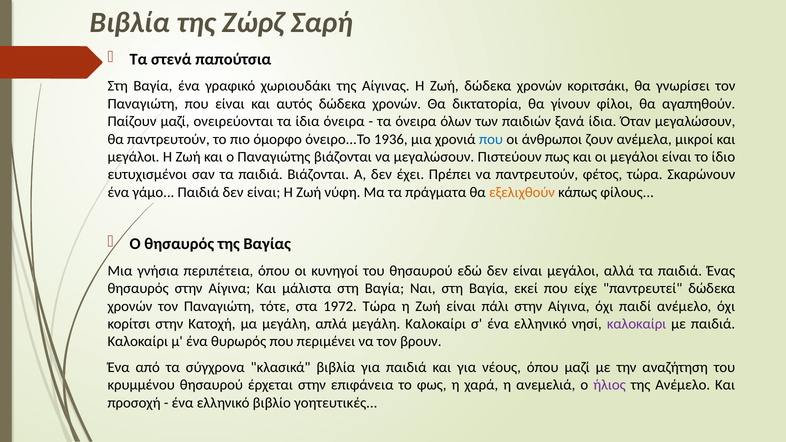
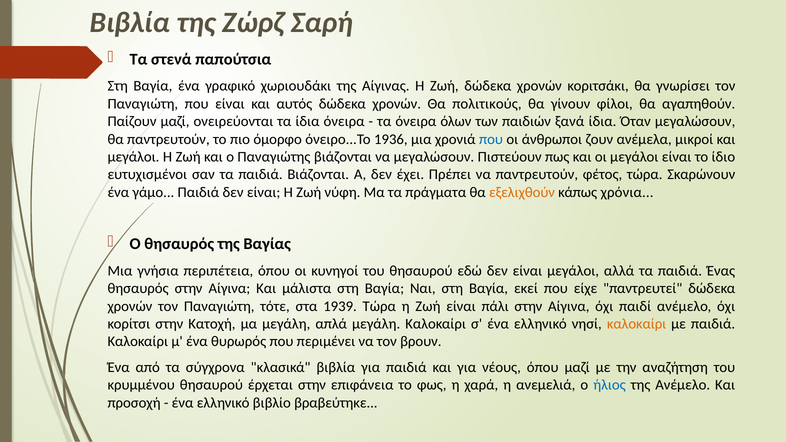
δικτατορία: δικτατορία -> πολιτικούς (487, 104)
φίλους: φίλους -> χρόνια (627, 192)
1972: 1972 -> 1939 (340, 306)
καλοκαίρι colour: purple -> orange (637, 324)
ήλιος colour: purple -> blue (610, 385)
γοητευτικές: γοητευτικές -> βραβεύτηκε (336, 403)
